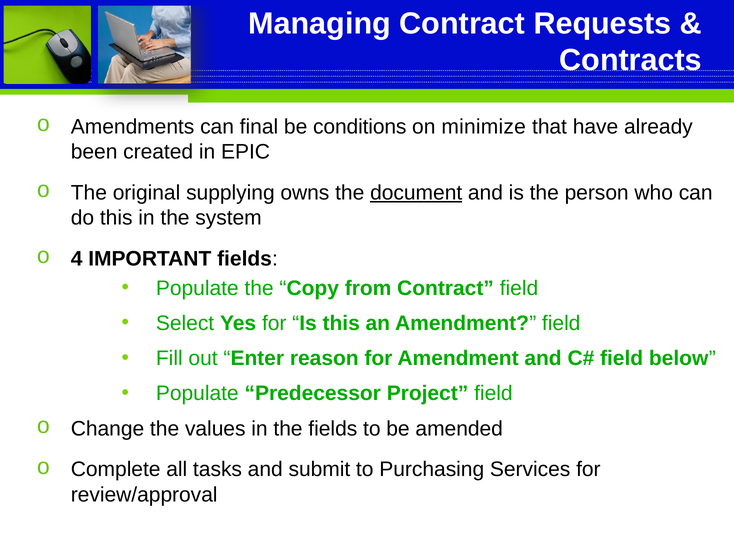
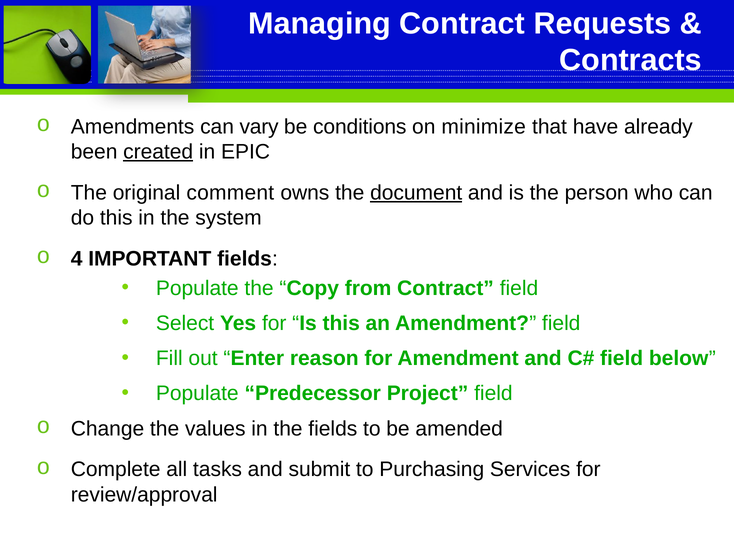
final: final -> vary (259, 127)
created underline: none -> present (158, 152)
supplying: supplying -> comment (230, 193)
